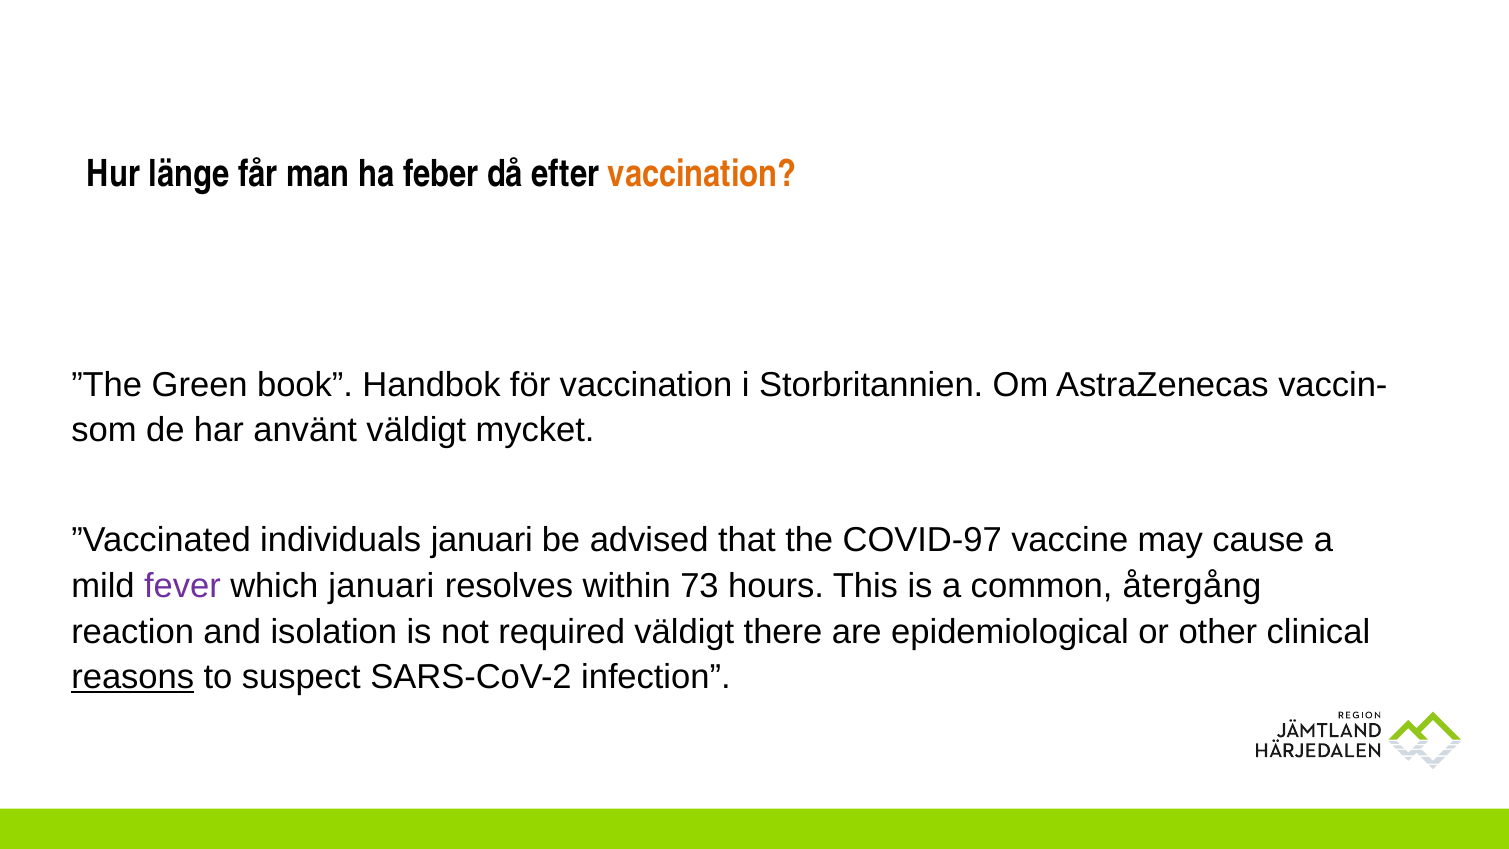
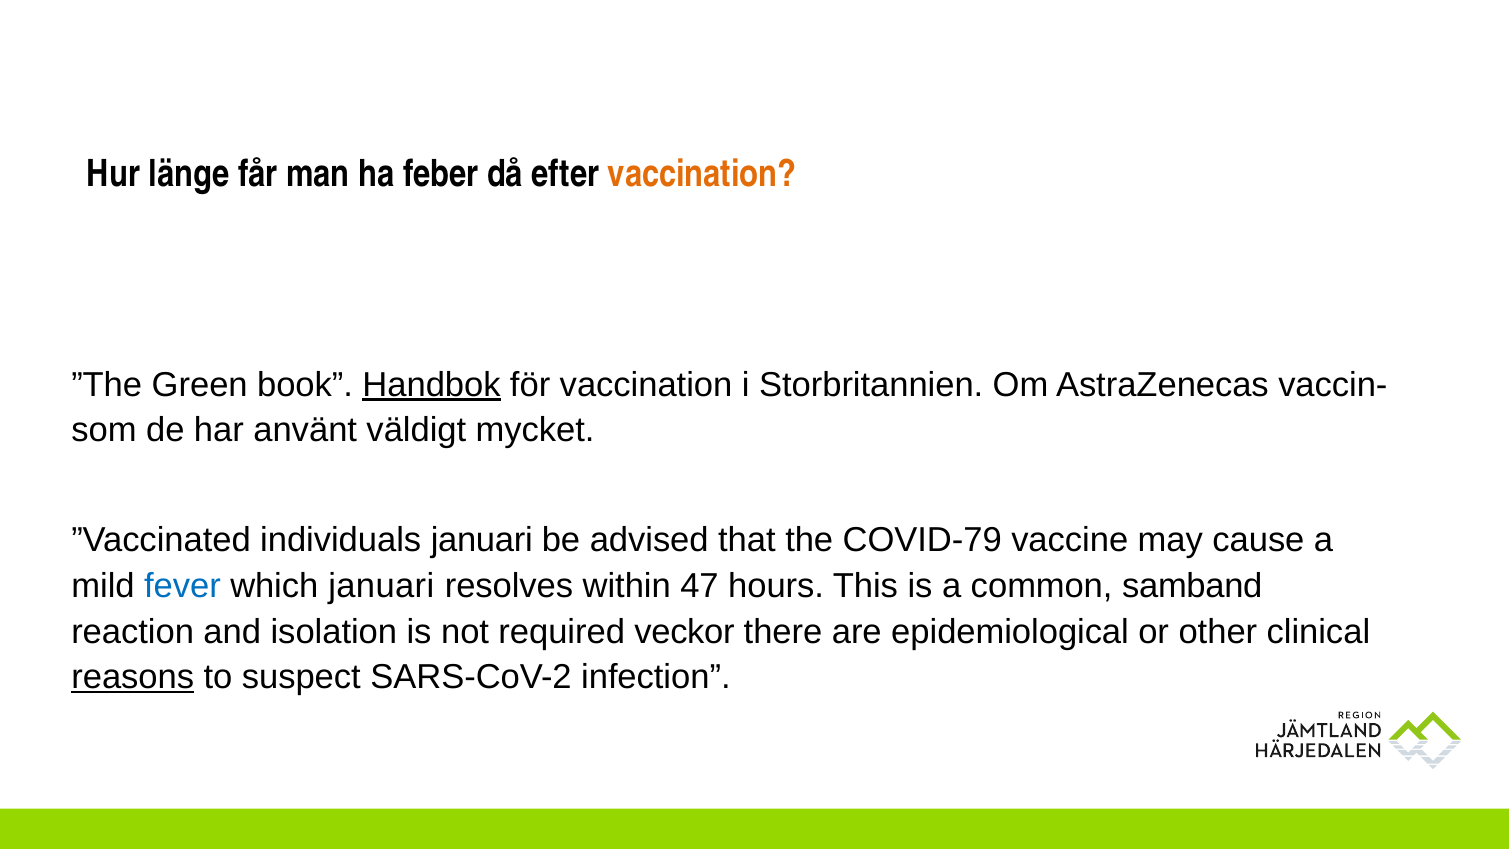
Handbok underline: none -> present (432, 385)
COVID-97: COVID-97 -> COVID-79 (922, 540)
fever colour: purple -> blue (182, 586)
73: 73 -> 47 (700, 586)
återgång: återgång -> samband (1192, 586)
required väldigt: väldigt -> veckor (685, 632)
